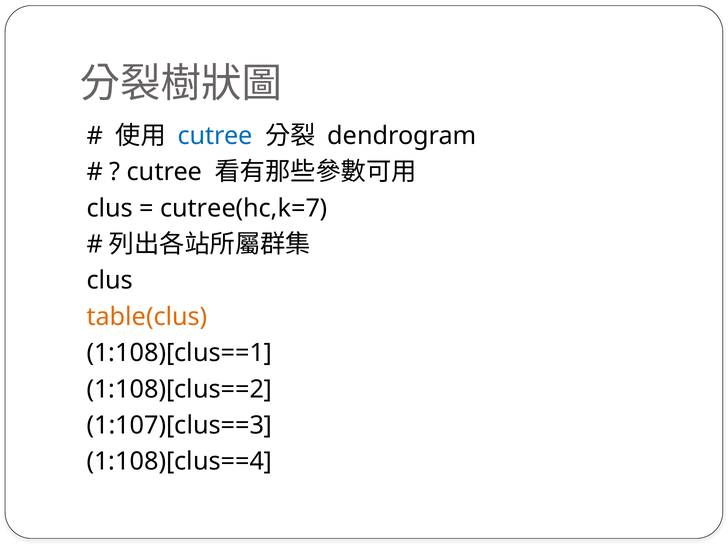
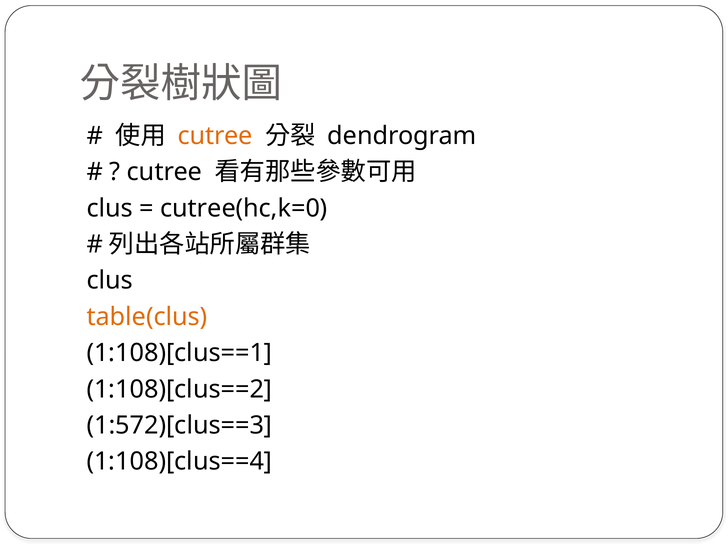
cutree colour: blue -> orange (215, 136)
cutree(hc,k=7: cutree(hc,k=7 -> cutree(hc,k=0 (244, 208)
1:107)[clus==3: 1:107)[clus==3 -> 1:572)[clus==3 (179, 425)
